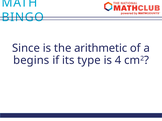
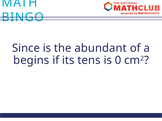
arithmetic: arithmetic -> abundant (101, 48)
type: type -> tens (89, 60)
4: 4 -> 0 (118, 60)
